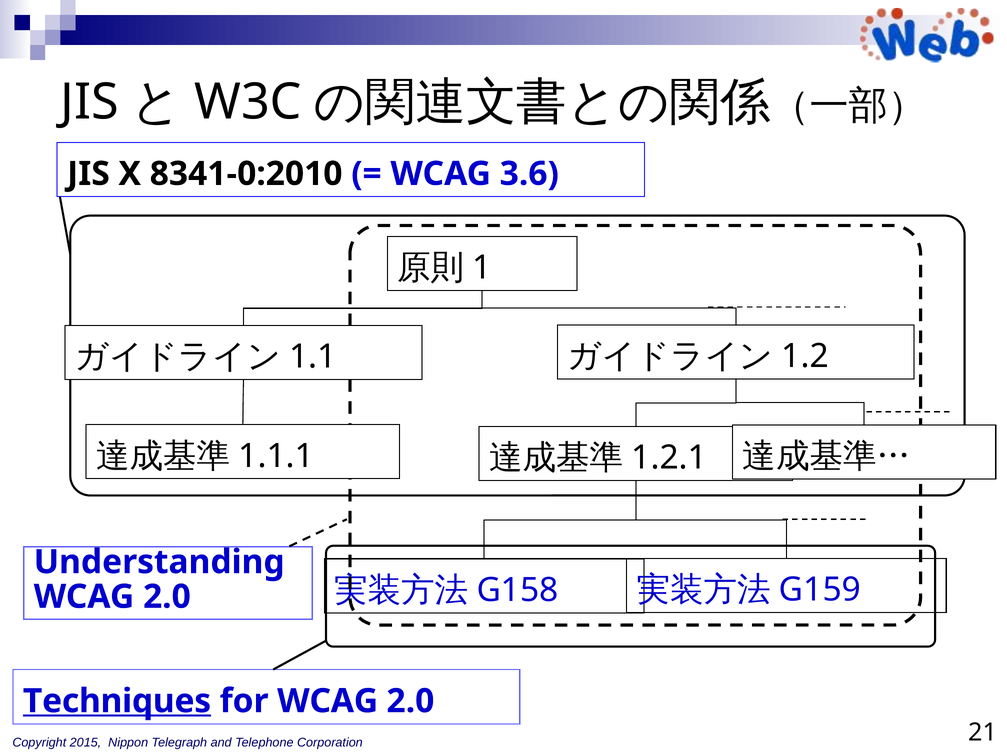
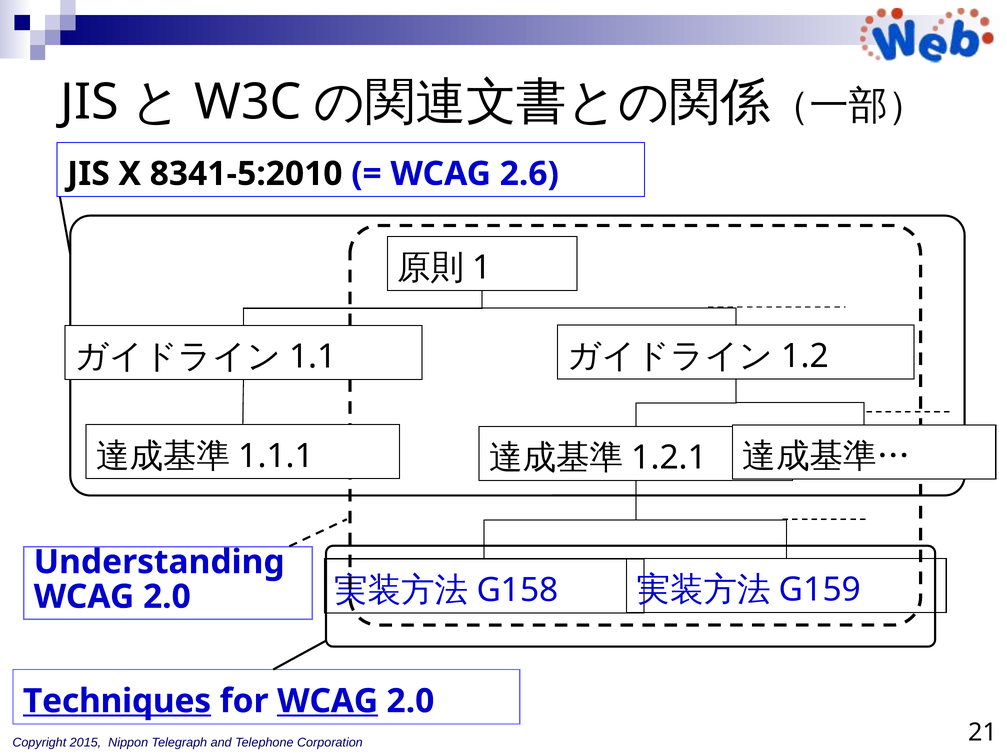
8341-0:2010: 8341-0:2010 -> 8341-5:2010 (246, 174)
3.6: 3.6 -> 2.6 (529, 174)
WCAG underline: none -> present (328, 701)
